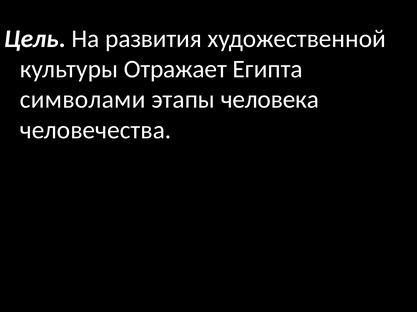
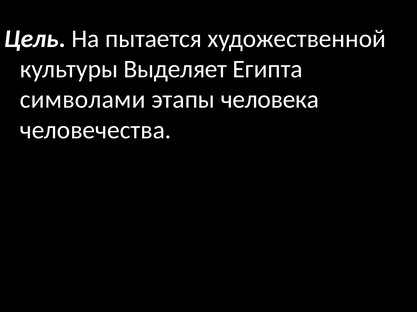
развития: развития -> пытается (154, 39)
Отражает: Отражает -> Выделяет (175, 69)
